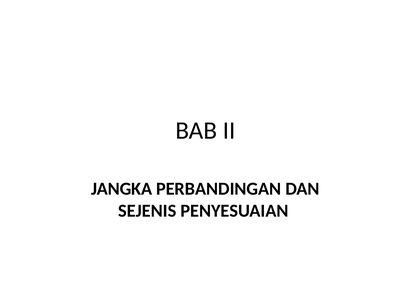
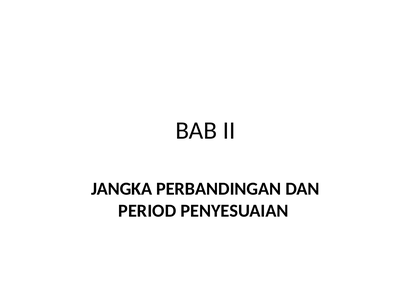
SEJENIS: SEJENIS -> PERIOD (147, 211)
